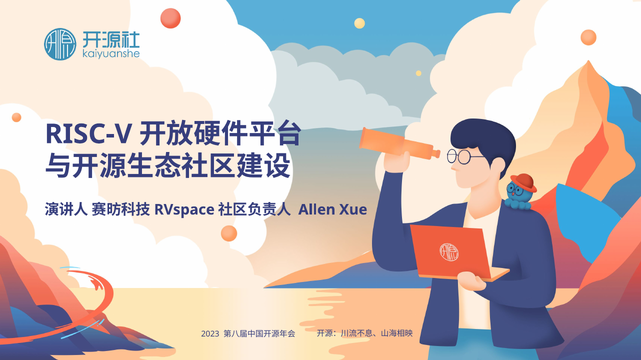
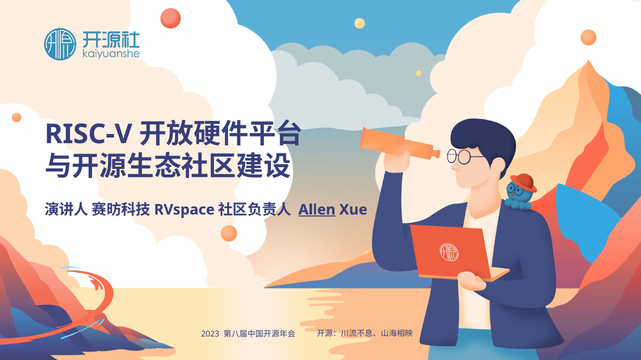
Allen underline: none -> present (317, 210)
